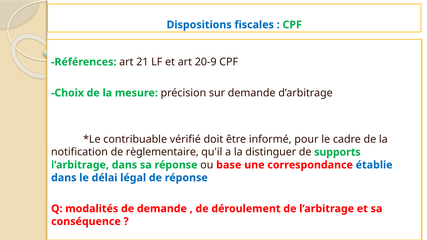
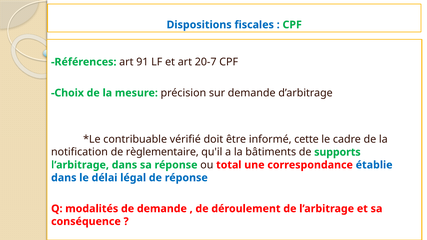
21: 21 -> 91 (142, 62)
20-9: 20-9 -> 20-7 (206, 62)
pour: pour -> cette (307, 139)
distinguer: distinguer -> bâtiments (271, 152)
base: base -> total (229, 165)
